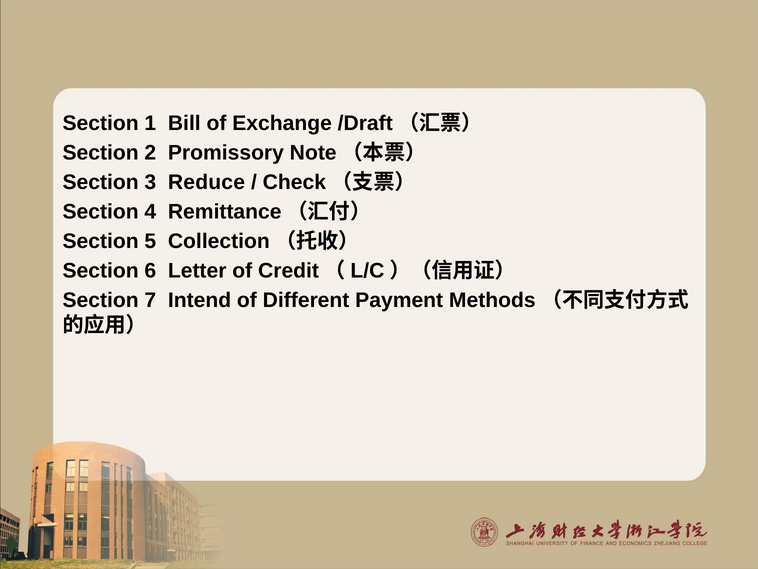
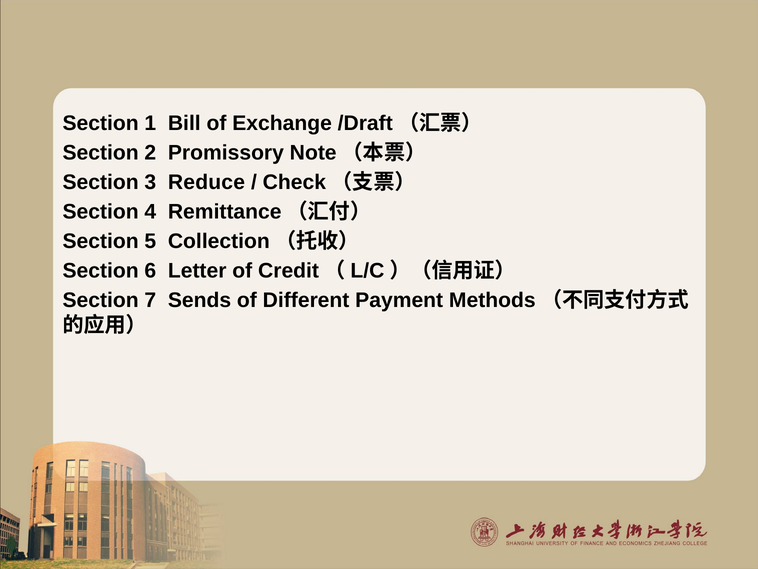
Intend: Intend -> Sends (200, 300)
